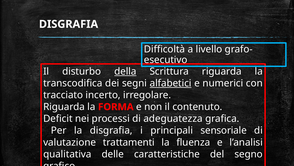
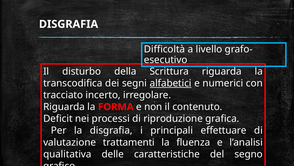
della underline: present -> none (125, 71)
adeguatezza: adeguatezza -> riproduzione (173, 118)
sensoriale: sensoriale -> effettuare (224, 130)
